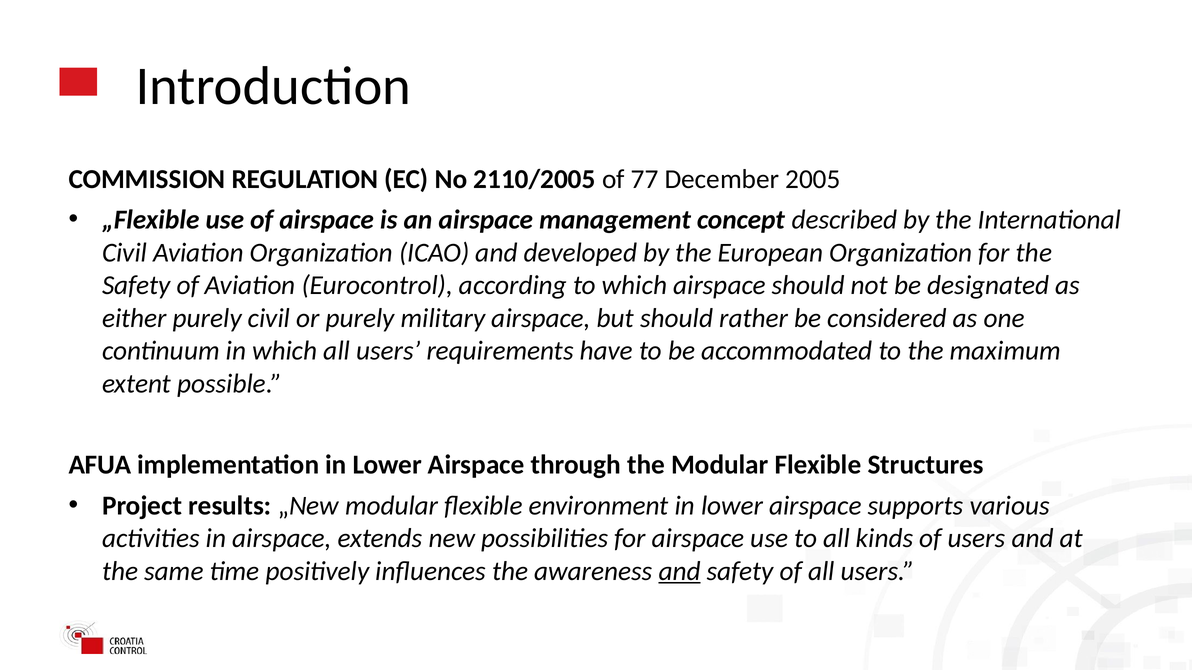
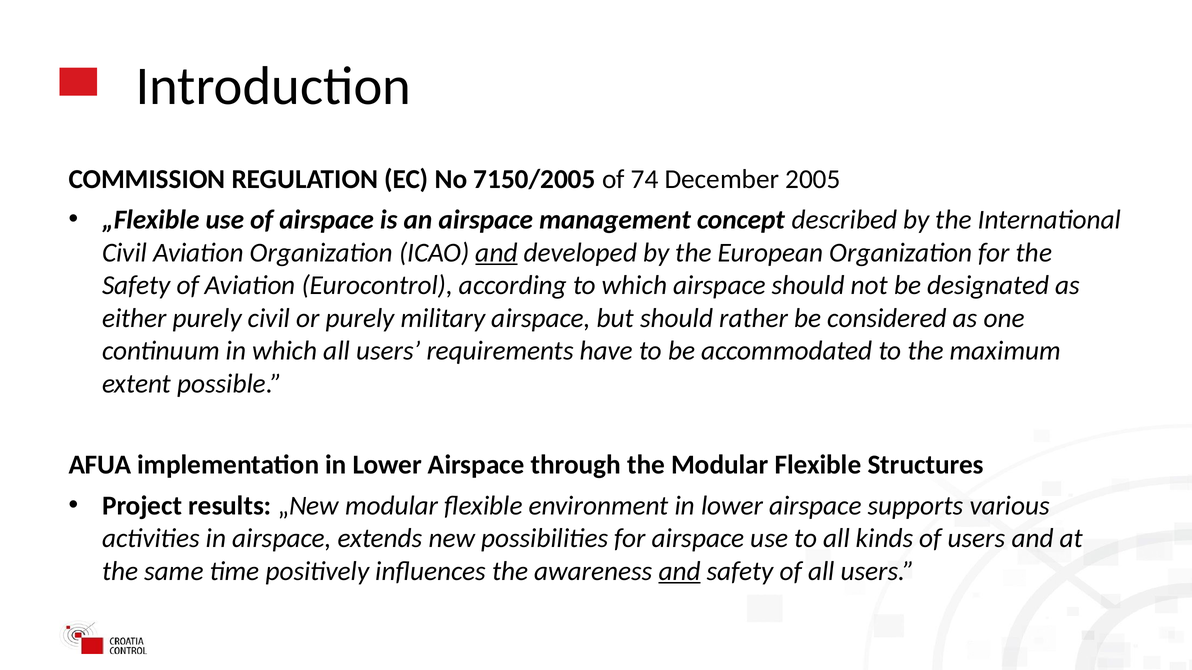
2110/2005: 2110/2005 -> 7150/2005 (535, 179)
77: 77 -> 74 (645, 179)
and underline: none -> present (497, 253)
